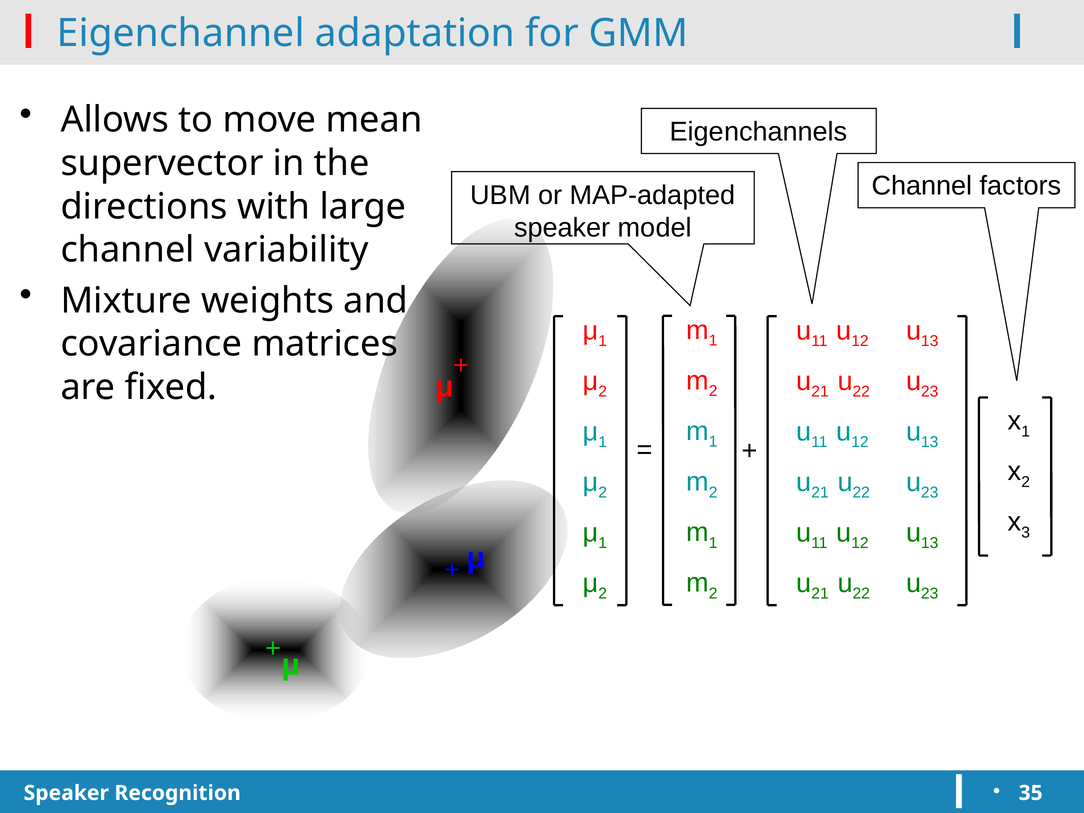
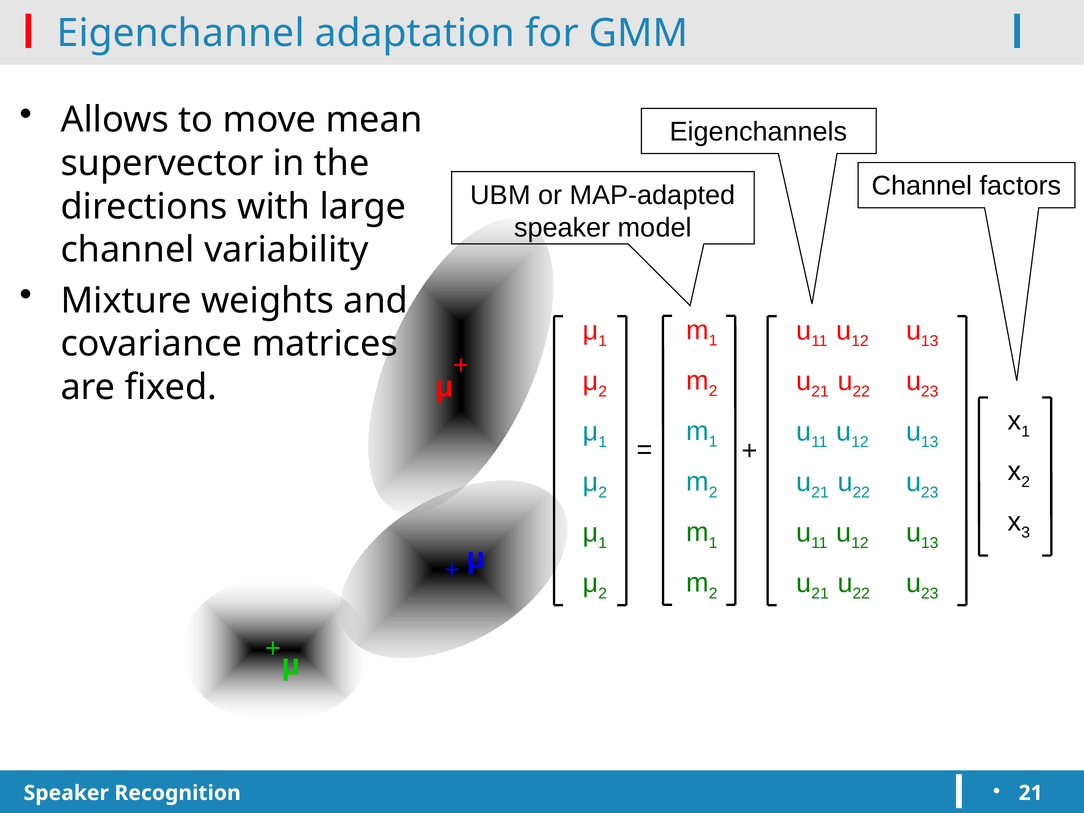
35: 35 -> 21 (1031, 793)
